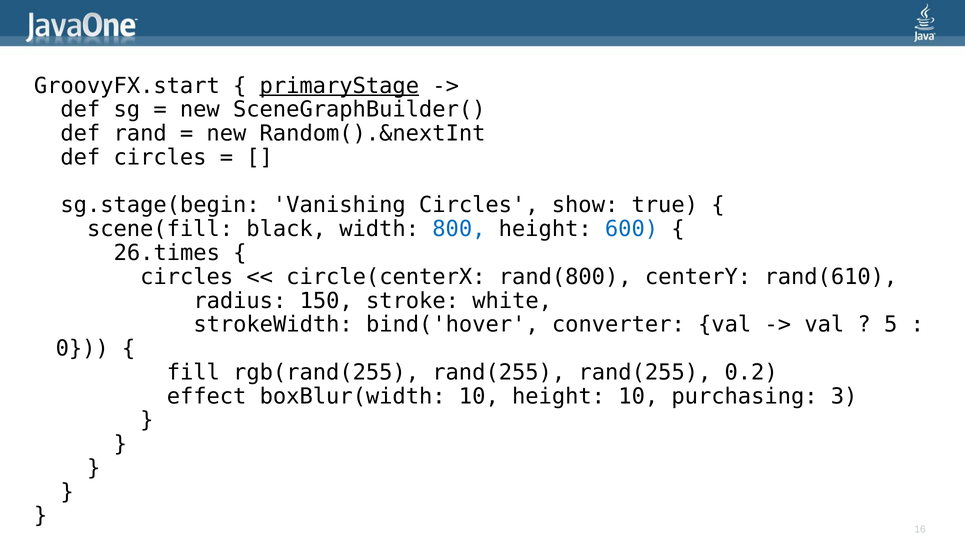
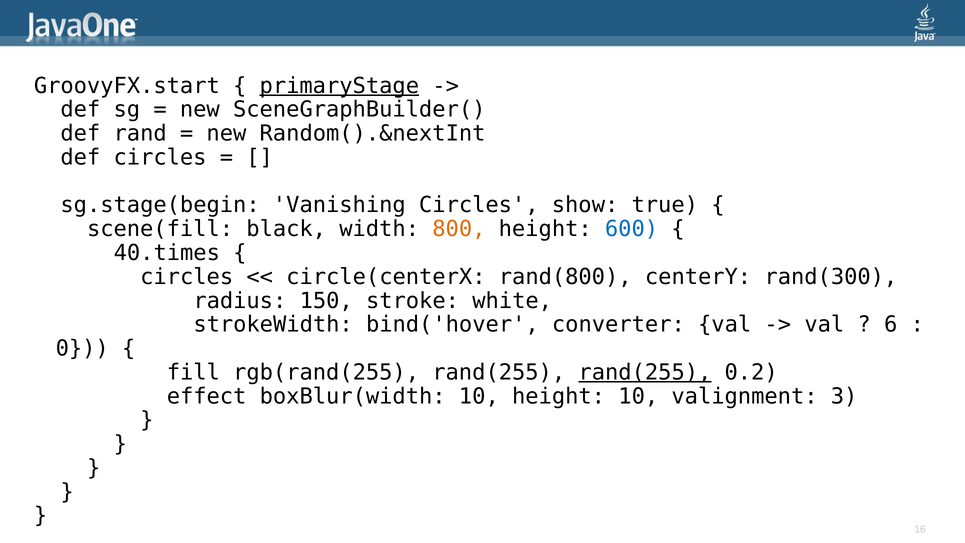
800 colour: blue -> orange (459, 229)
26.times: 26.times -> 40.times (167, 253)
rand(610: rand(610 -> rand(300 (831, 277)
5: 5 -> 6 (891, 325)
rand(255 underline: none -> present (645, 372)
purchasing: purchasing -> valignment (745, 396)
